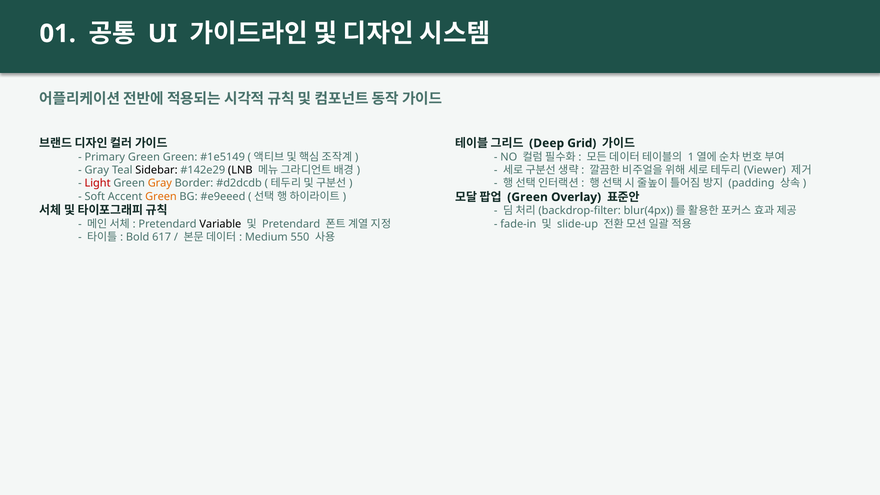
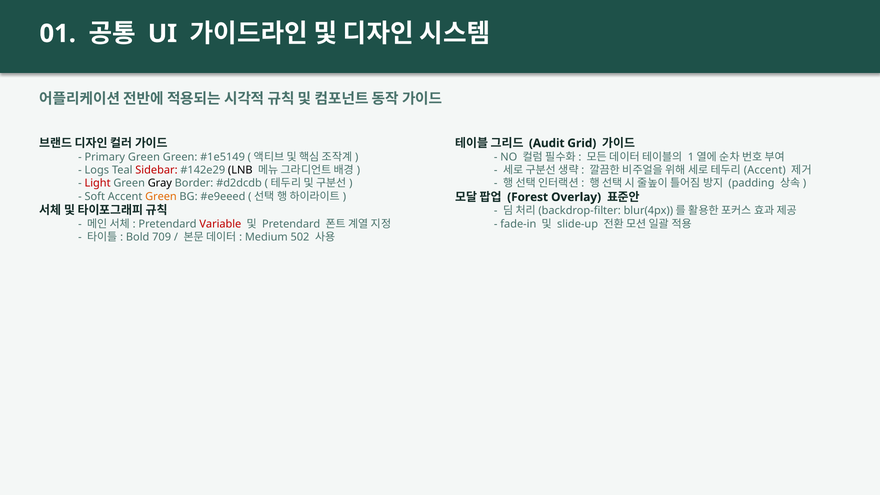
Deep: Deep -> Audit (547, 143)
Gray: Gray -> Logs (97, 170)
Sidebar colour: black -> red (156, 170)
Viewer: Viewer -> Accent (765, 170)
Gray colour: orange -> black (160, 183)
Green: Green -> Forest (528, 197)
Variable colour: black -> red (220, 224)
617: 617 -> 709 (162, 237)
550: 550 -> 502 (300, 237)
